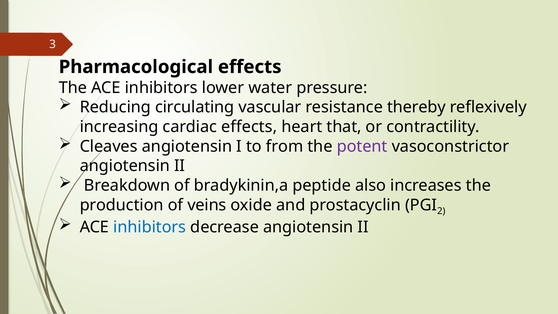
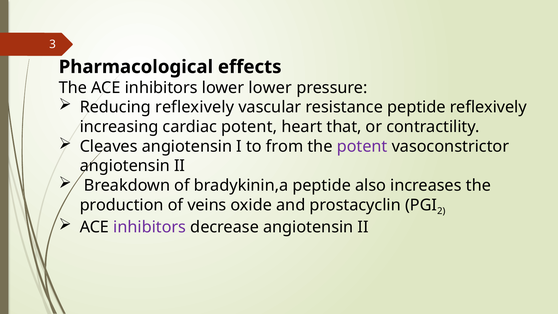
lower water: water -> lower (270, 88)
Reducing circulating: circulating -> reflexively (195, 107)
resistance thereby: thereby -> peptide (416, 107)
cardiac effects: effects -> potent (249, 127)
inhibitors colour: blue -> purple (150, 227)
